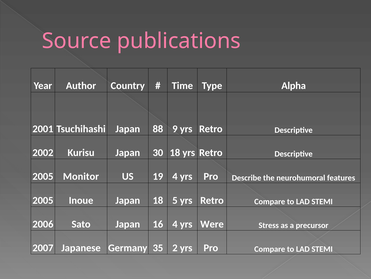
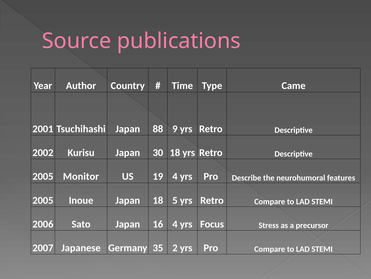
Alpha: Alpha -> Came (294, 86)
Were: Were -> Focus (212, 224)
